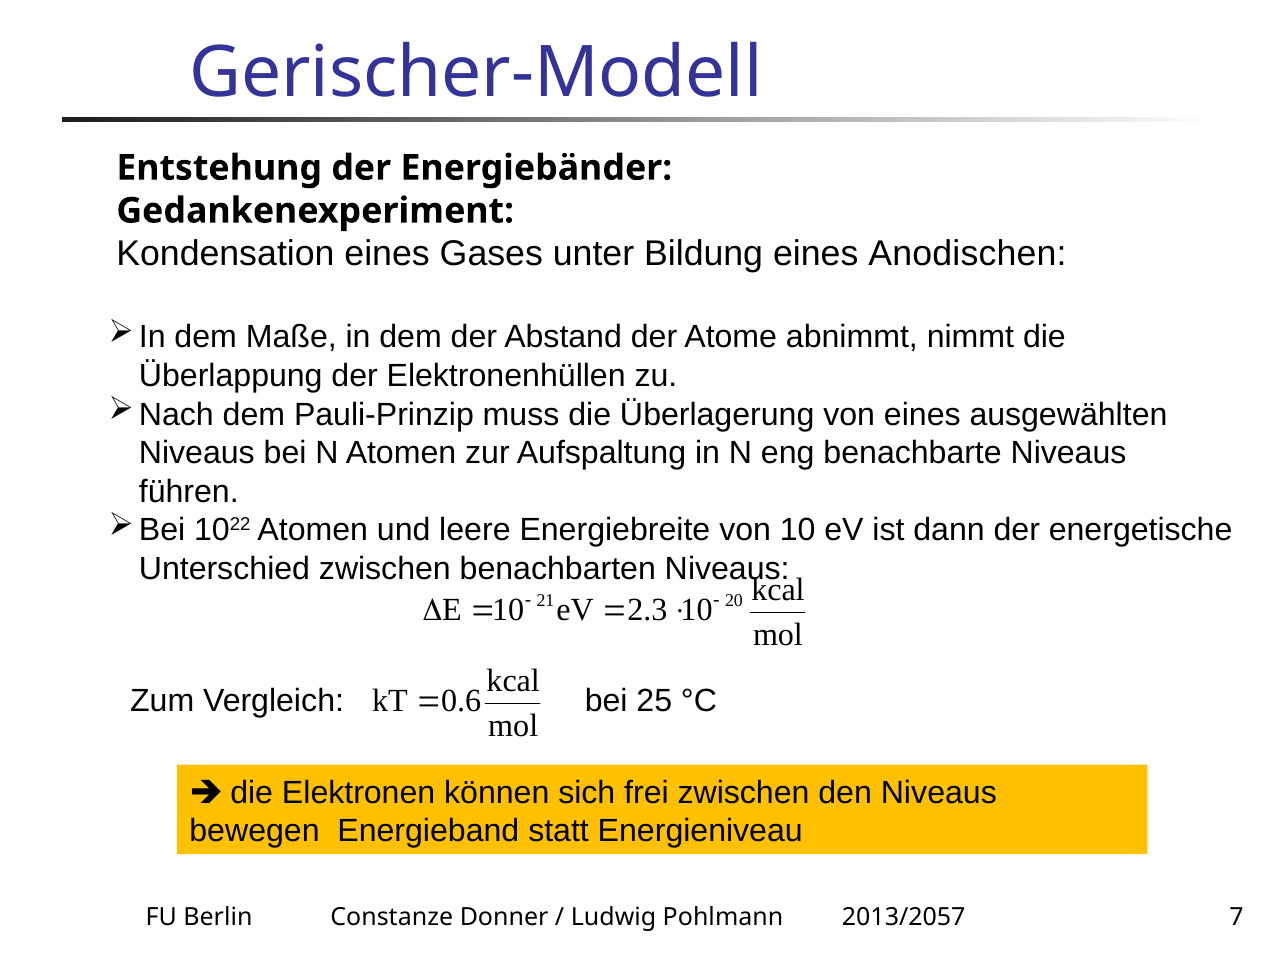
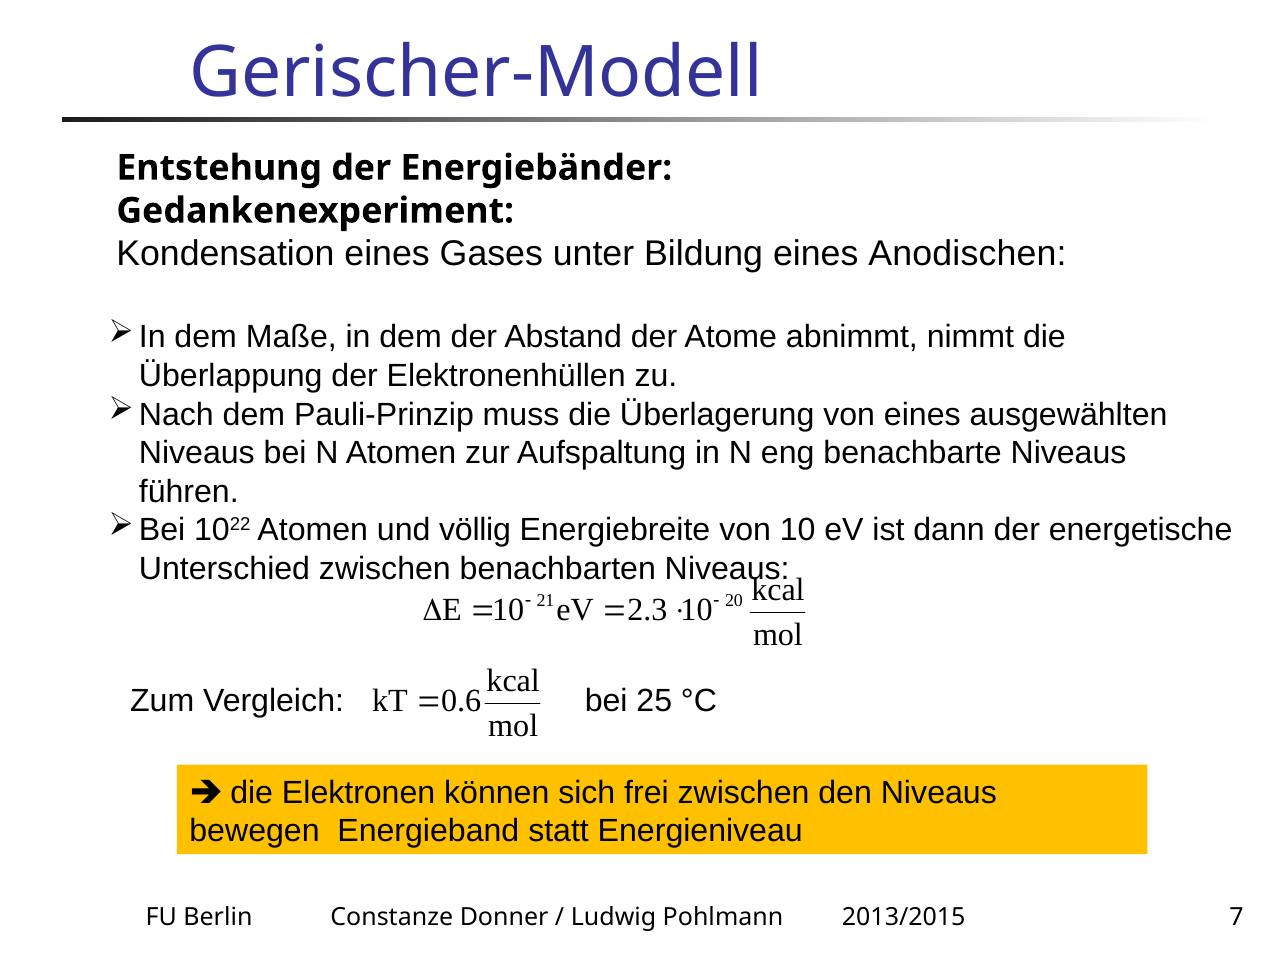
leere: leere -> völlig (475, 530)
2013/2057: 2013/2057 -> 2013/2015 (904, 917)
